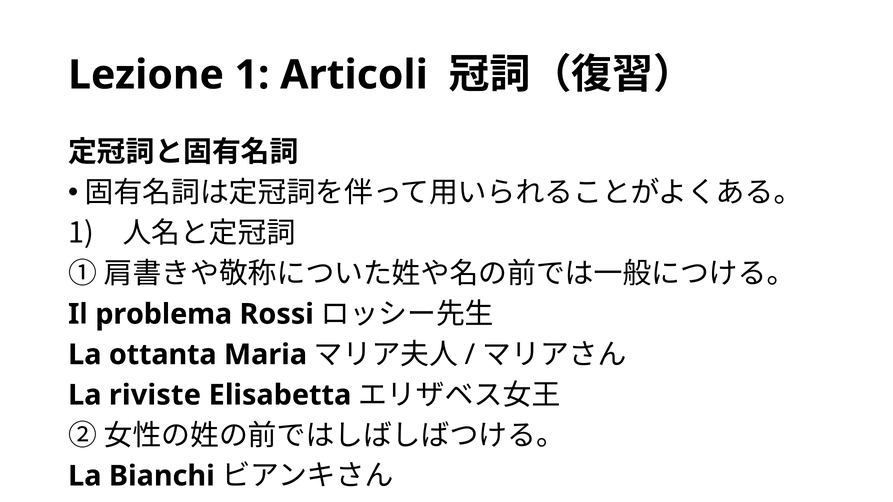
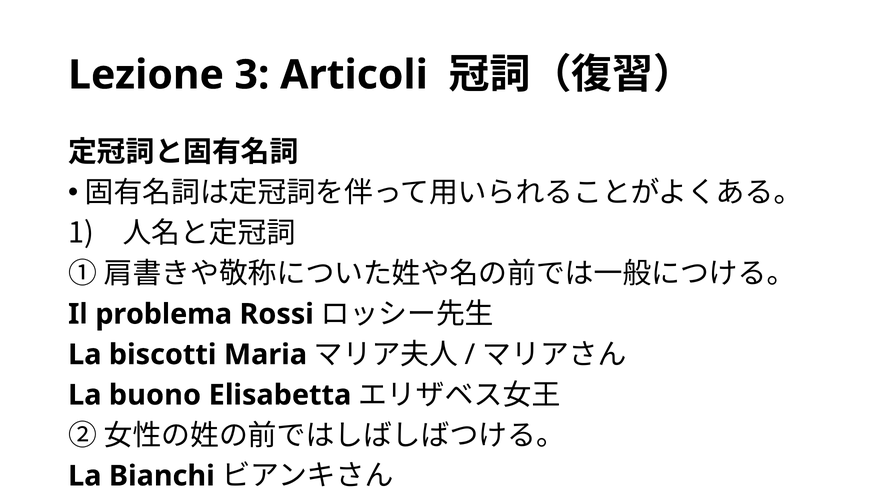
Lezione 1: 1 -> 3 (252, 75)
ottanta: ottanta -> biscotti (163, 355)
riviste: riviste -> buono (155, 395)
